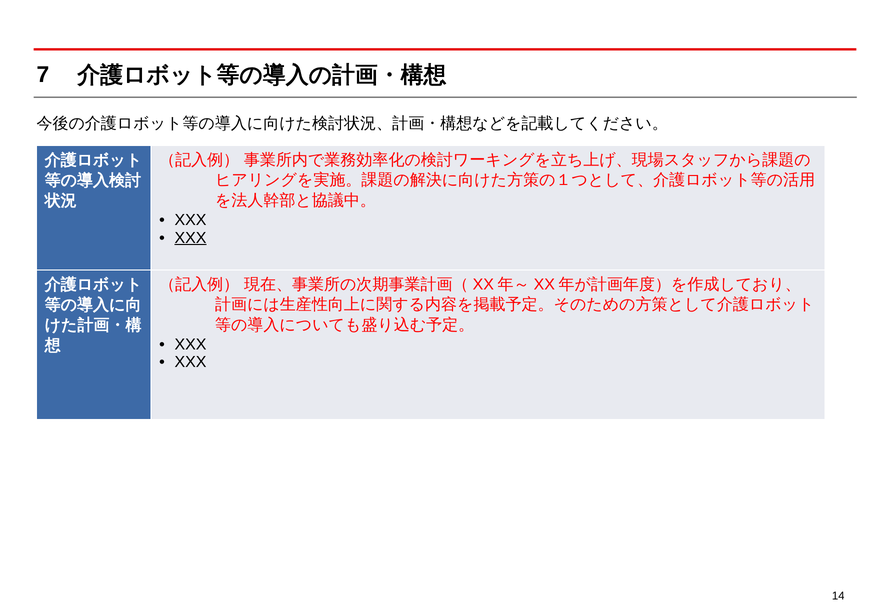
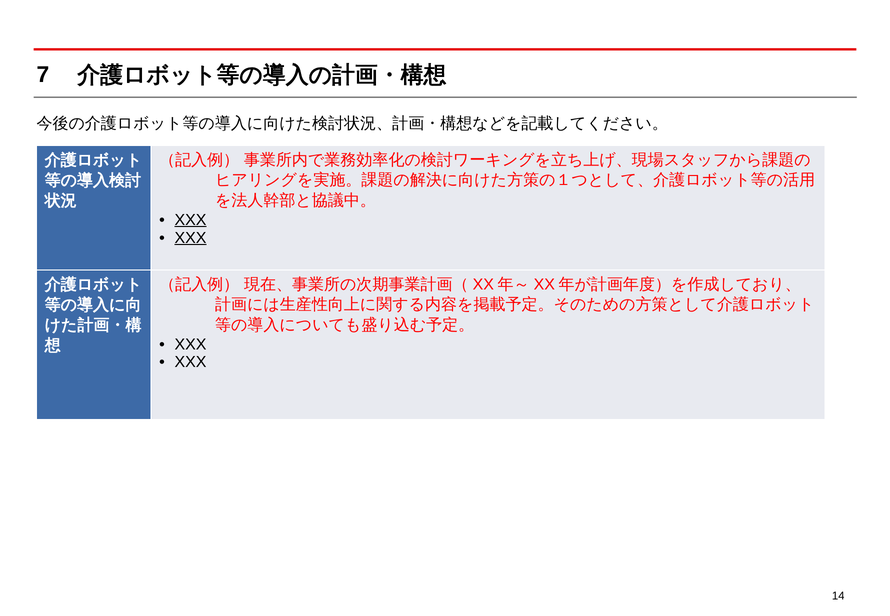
XXX underline: none -> present (191, 220)
